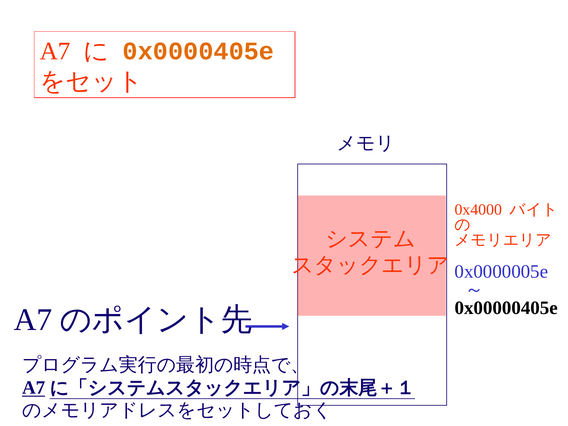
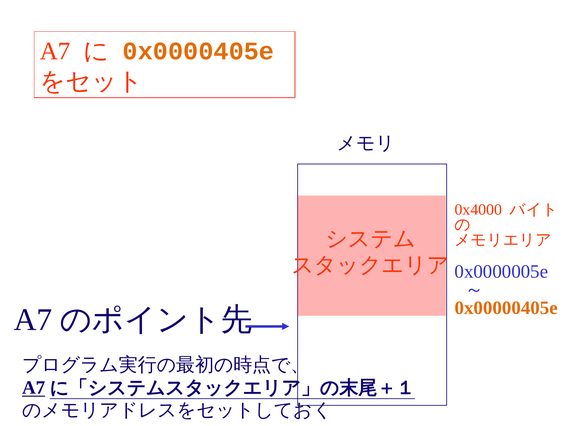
0x00000405e colour: black -> orange (506, 308)
